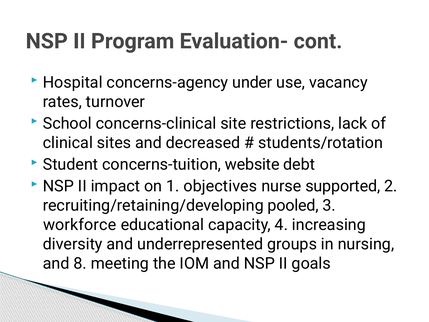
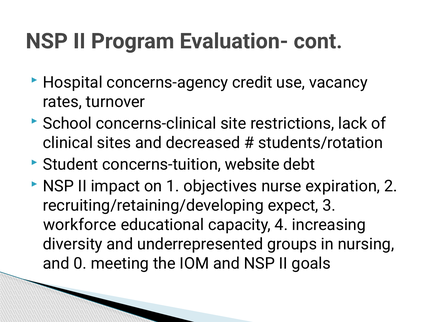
under: under -> credit (252, 82)
supported: supported -> expiration (343, 186)
pooled: pooled -> expect (293, 205)
8: 8 -> 0 (80, 263)
